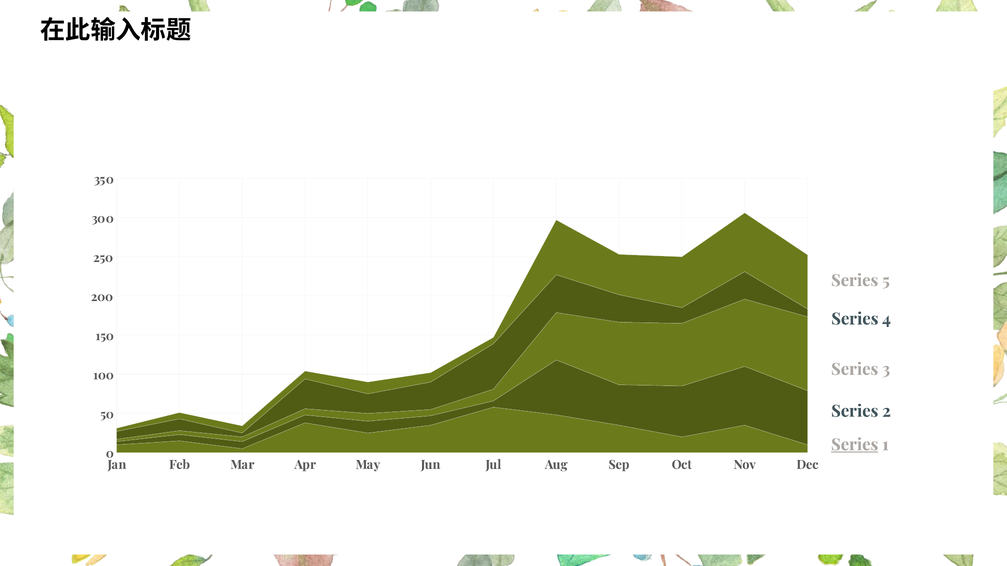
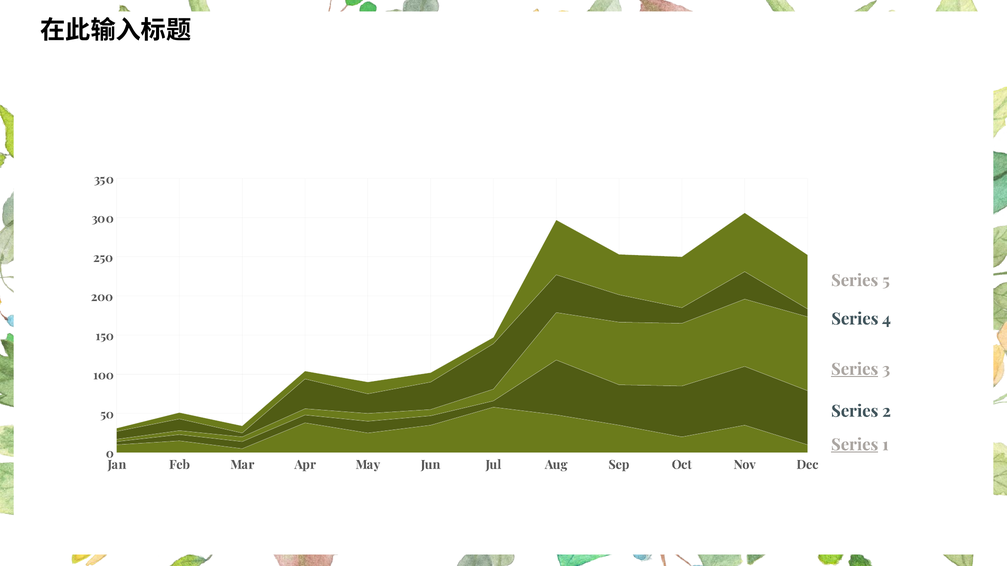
Series underline: none -> present (855, 370)
